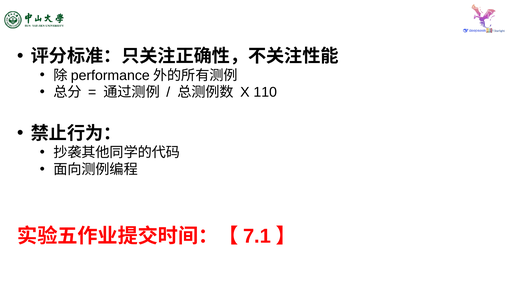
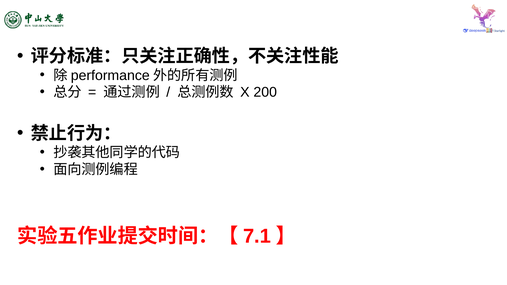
110: 110 -> 200 (265, 92)
